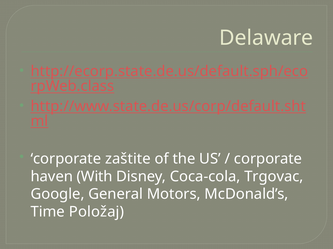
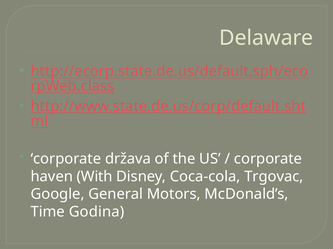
zaštite: zaštite -> država (128, 159)
Položaj: Položaj -> Godina (97, 212)
